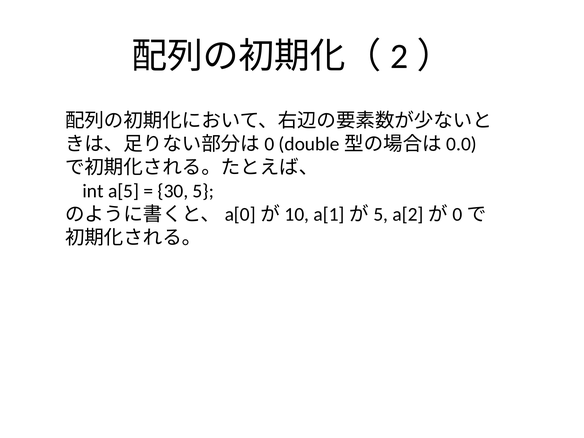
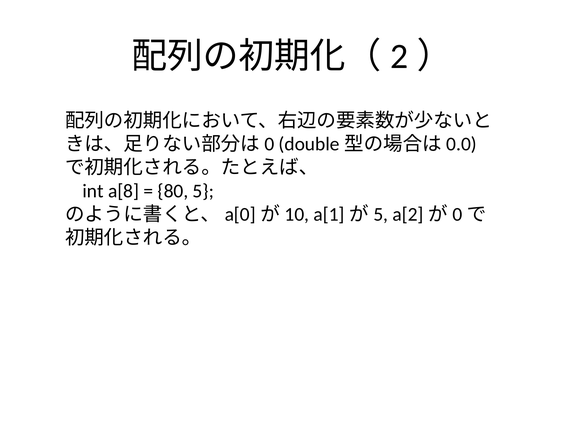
a[5: a[5 -> a[8 (124, 191)
30: 30 -> 80 (173, 191)
